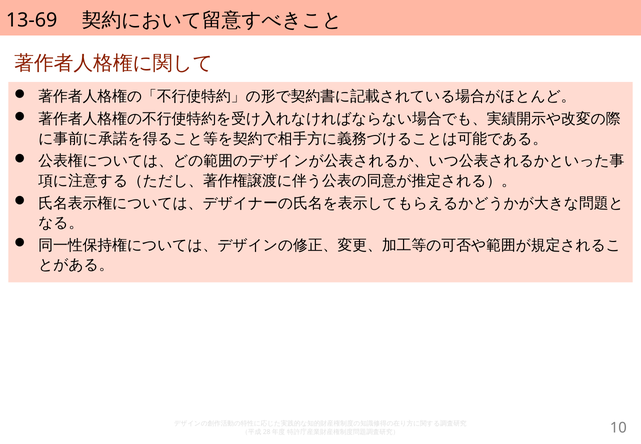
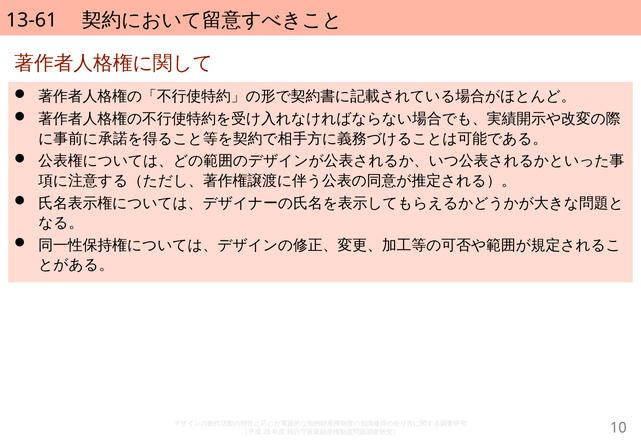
13-69: 13-69 -> 13-61 (32, 20)
